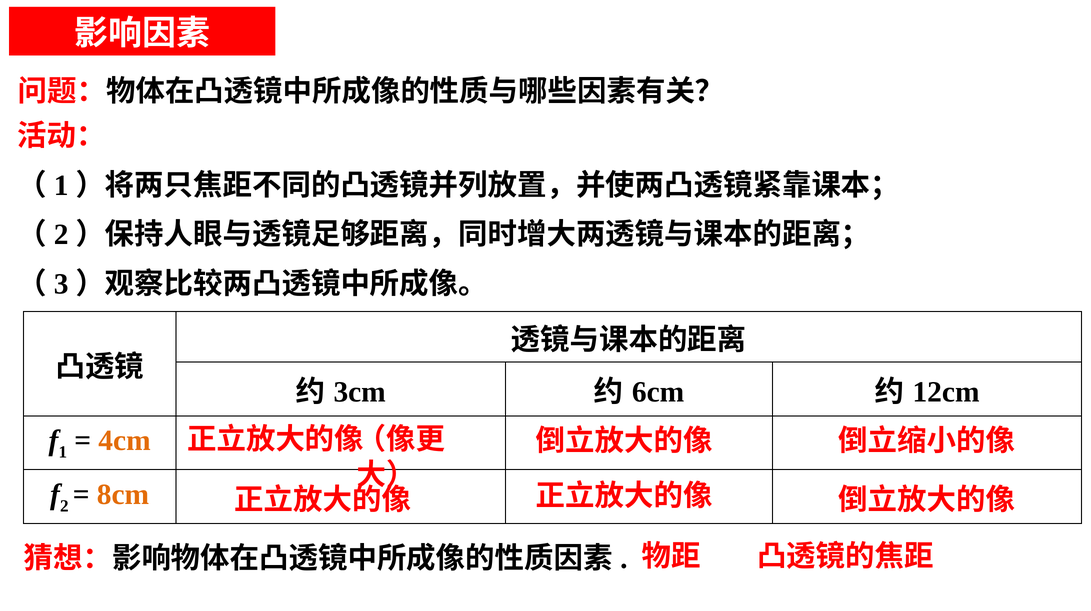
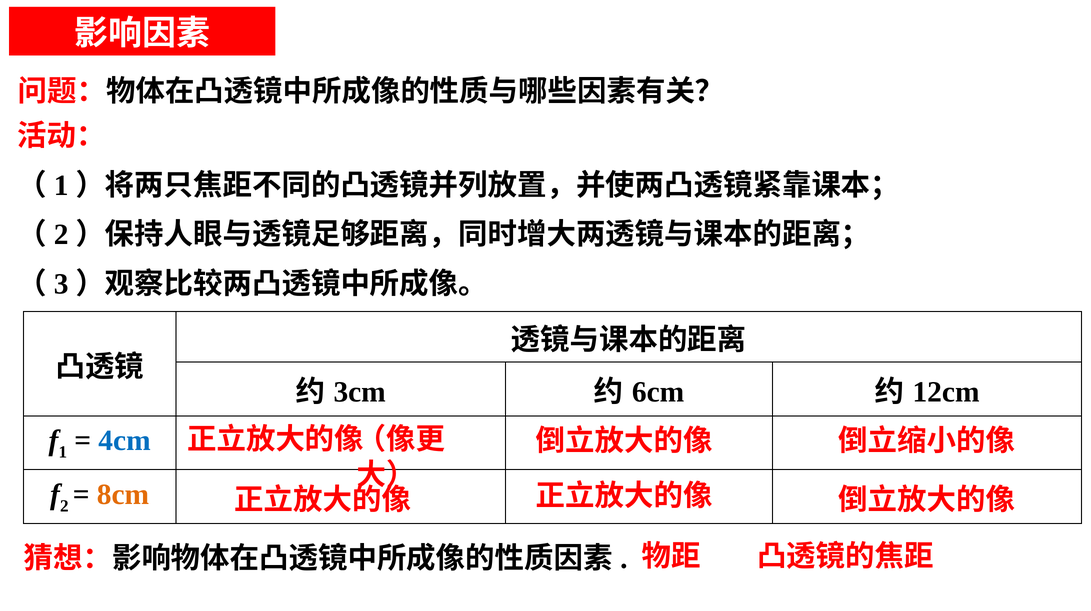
4cm colour: orange -> blue (125, 441)
